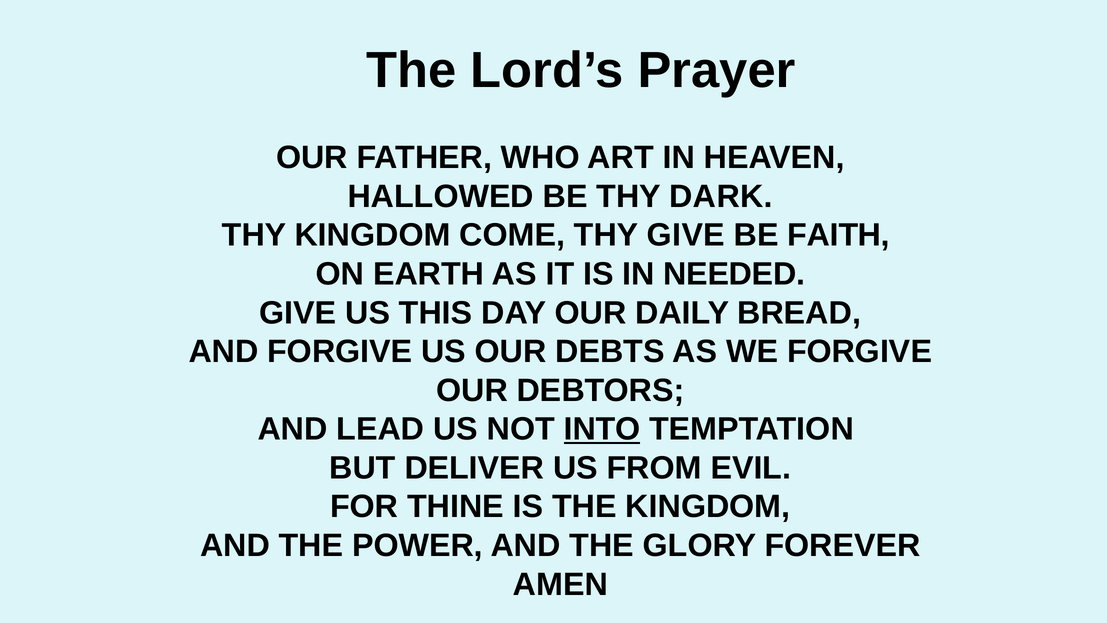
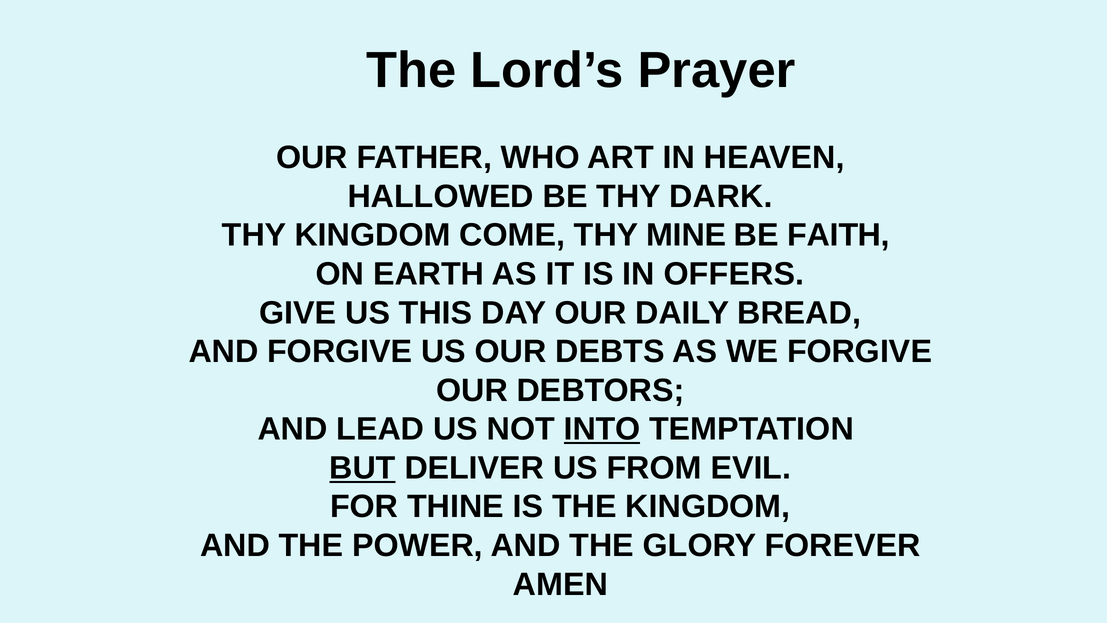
THY GIVE: GIVE -> MINE (686, 235)
NEEDED: NEEDED -> OFFERS (734, 274)
BUT underline: none -> present (363, 468)
